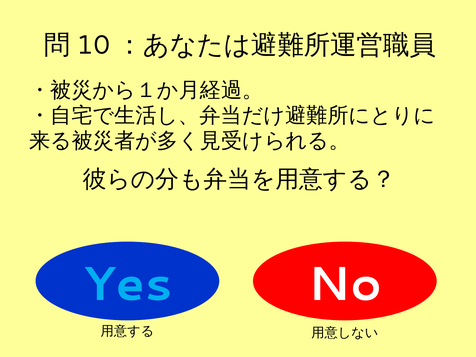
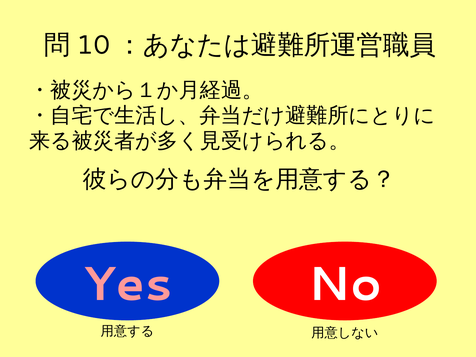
Yes colour: light blue -> pink (127, 284)
